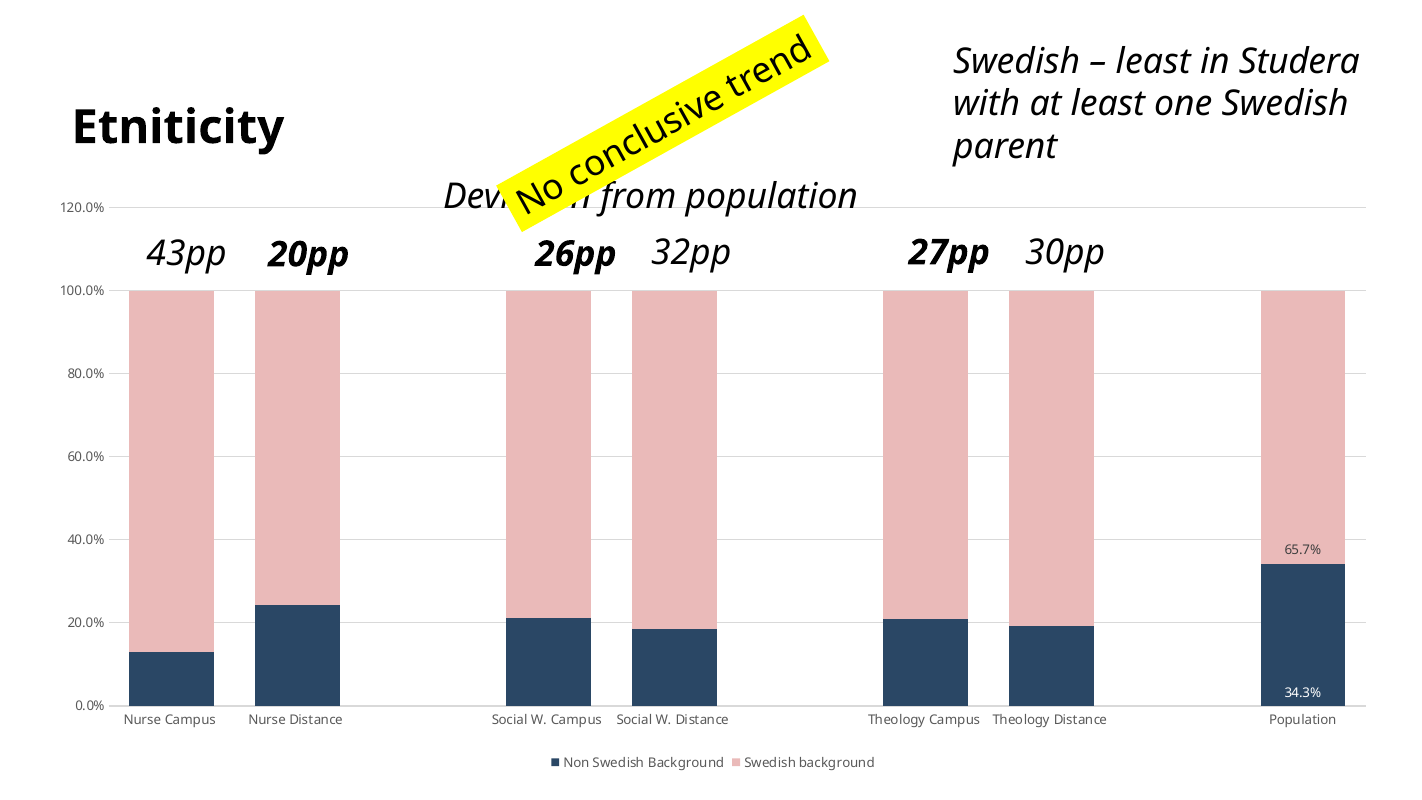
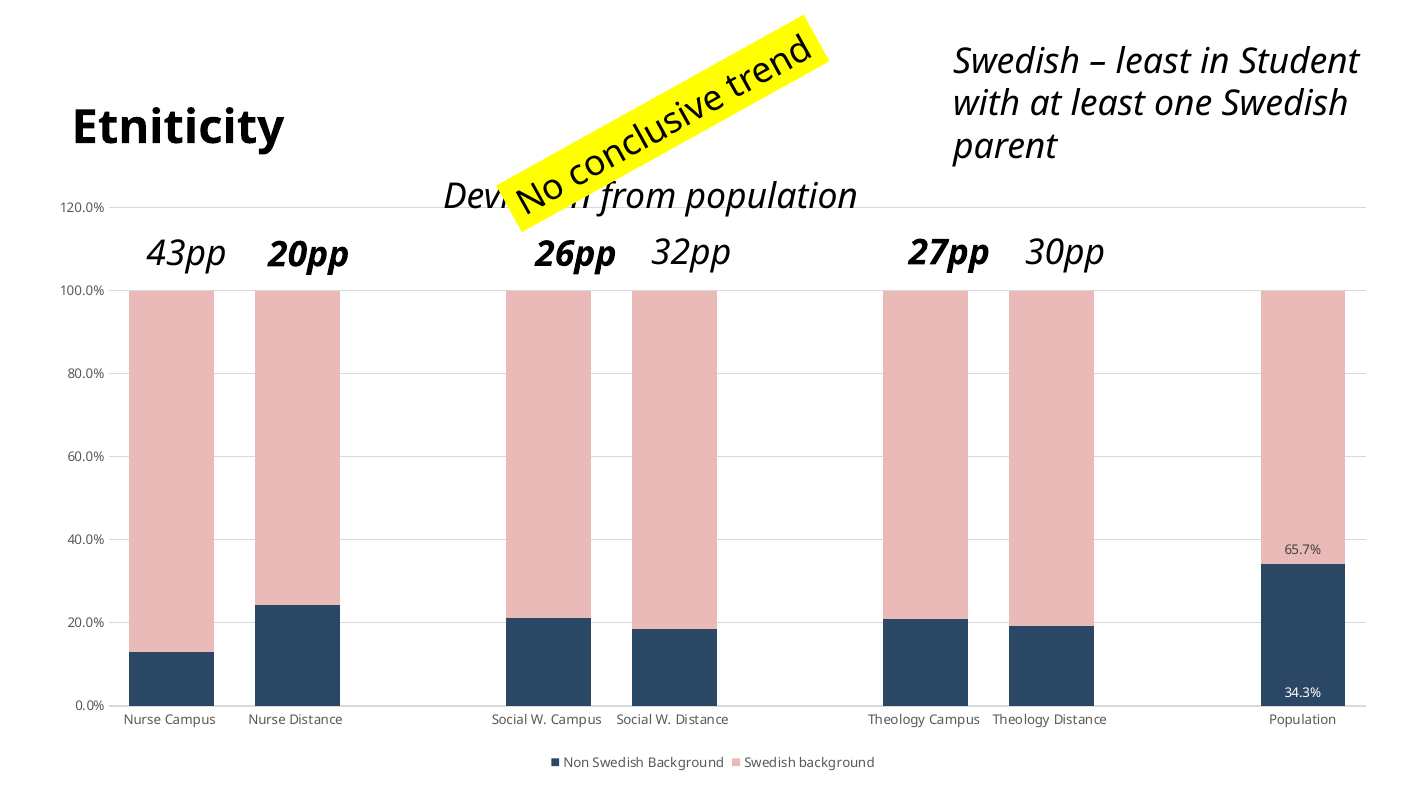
Studera: Studera -> Student (1299, 61)
